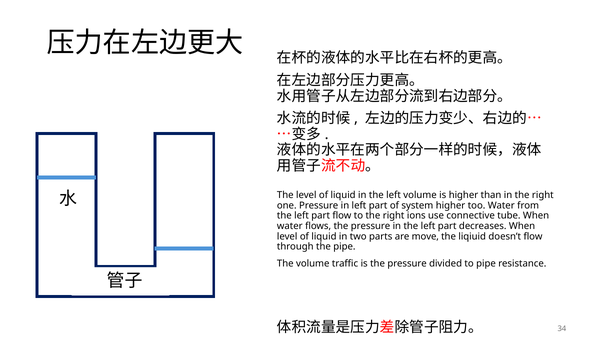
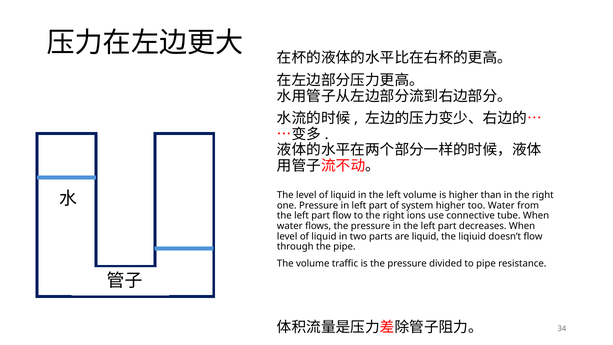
are move: move -> liquid (425, 236)
